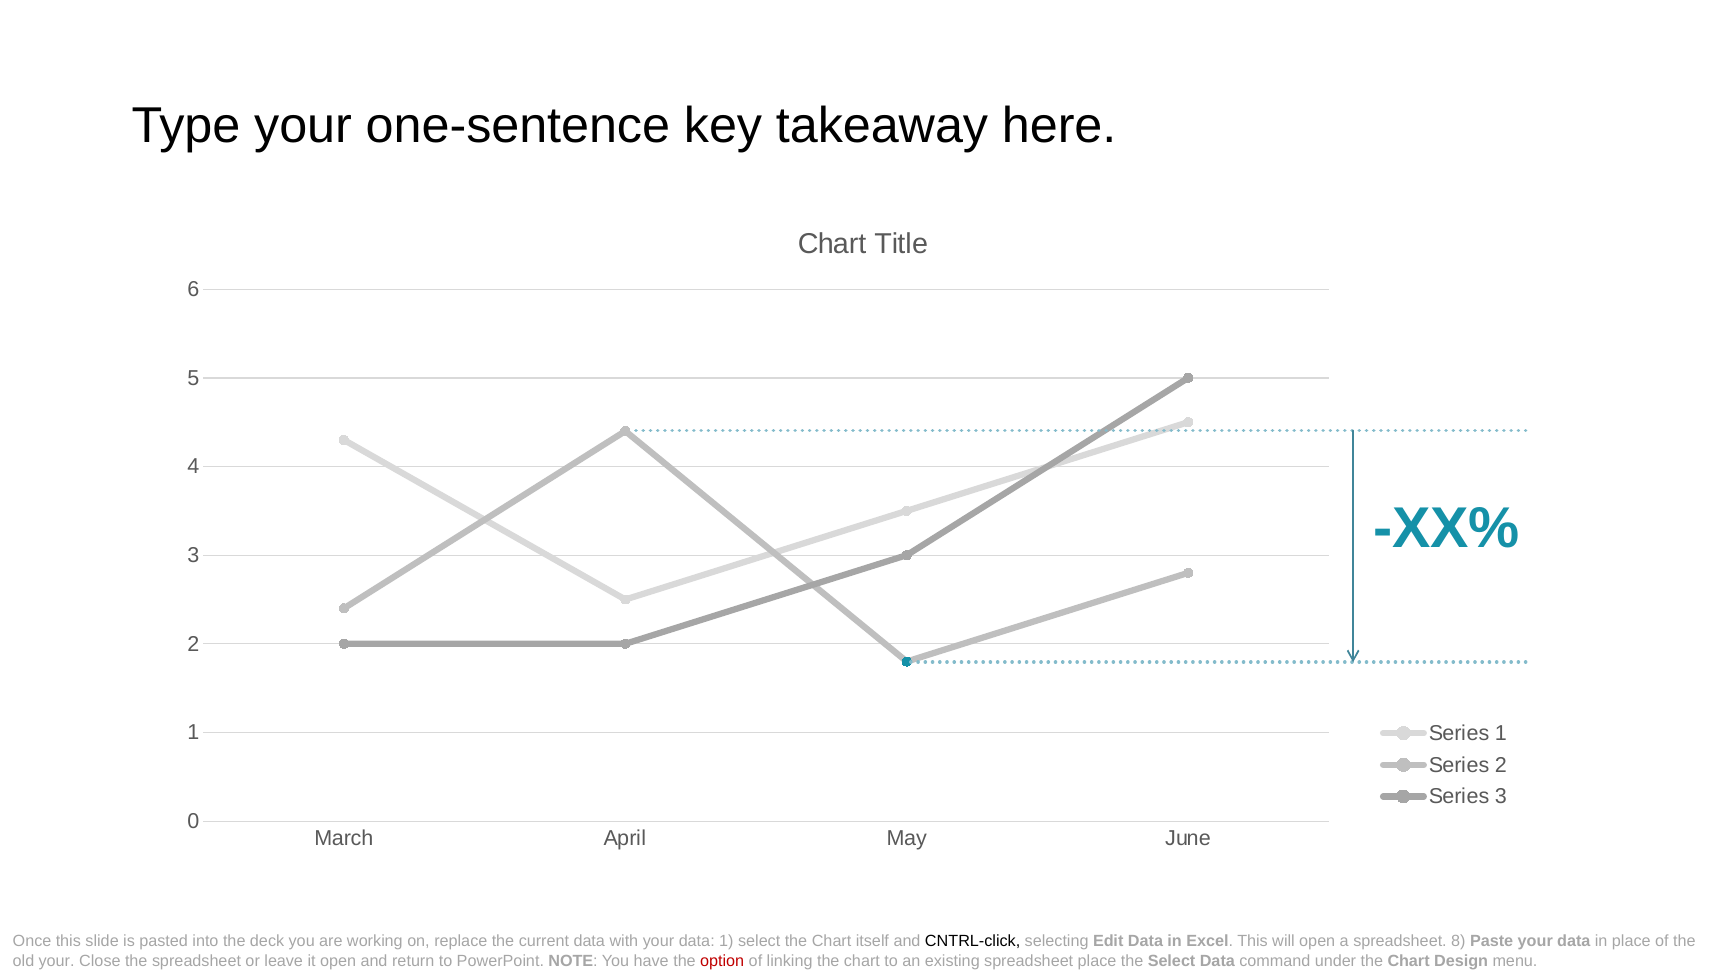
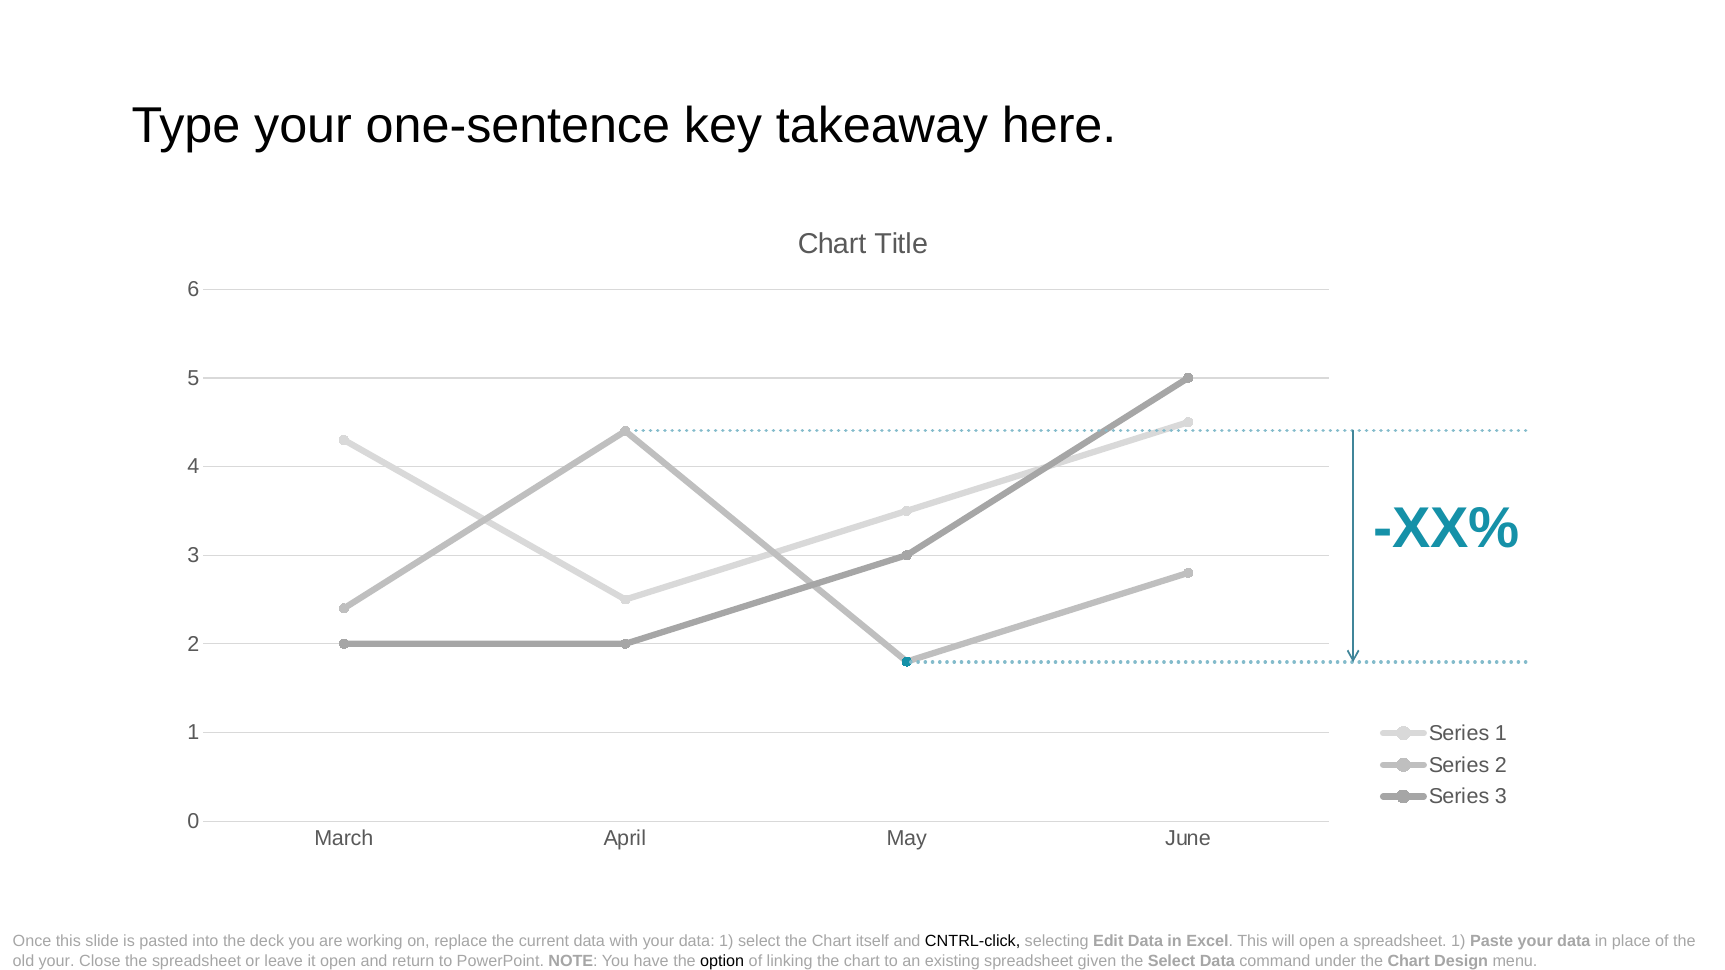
spreadsheet 8: 8 -> 1 (1458, 942)
option colour: red -> black (722, 961)
spreadsheet place: place -> given (1097, 961)
